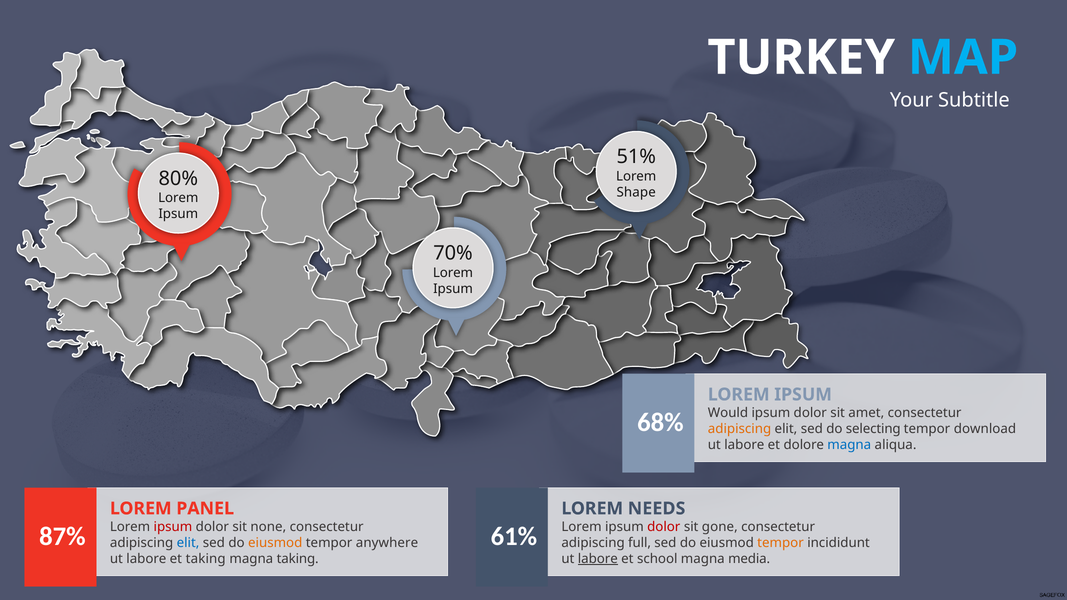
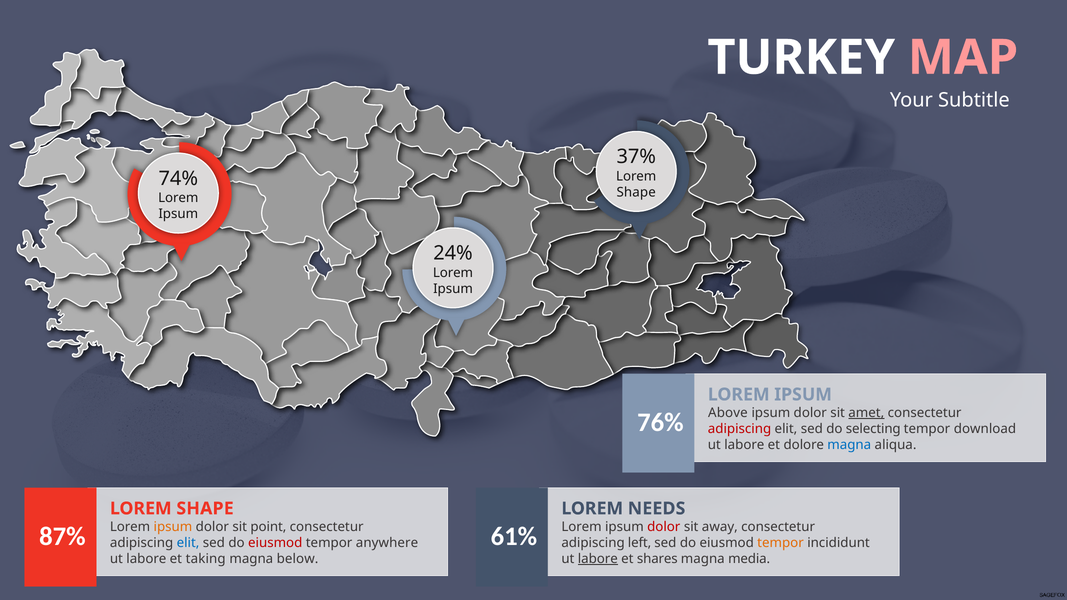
MAP colour: light blue -> pink (963, 58)
51%: 51% -> 37% (636, 157)
80%: 80% -> 74% (178, 179)
70%: 70% -> 24% (453, 253)
Would: Would -> Above (728, 413)
amet underline: none -> present (866, 413)
68%: 68% -> 76% (660, 422)
adipiscing colour: orange -> red (740, 429)
PANEL: PANEL -> SHAPE (205, 509)
ipsum colour: red -> orange (173, 527)
none: none -> point (268, 527)
gone: gone -> away (720, 527)
eiusmod colour: orange -> red (275, 543)
full: full -> left (640, 543)
magna taking: taking -> below (298, 559)
school: school -> shares (657, 559)
